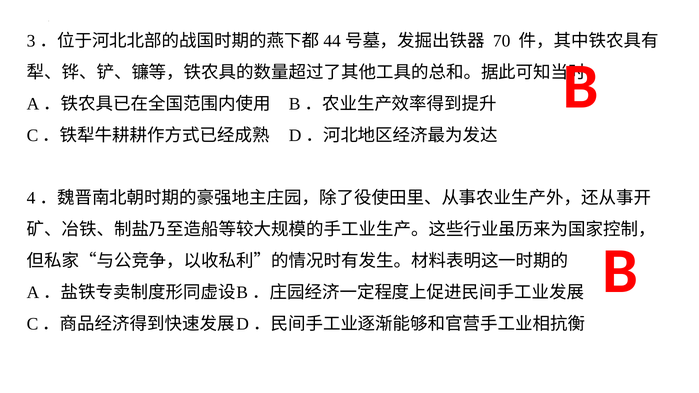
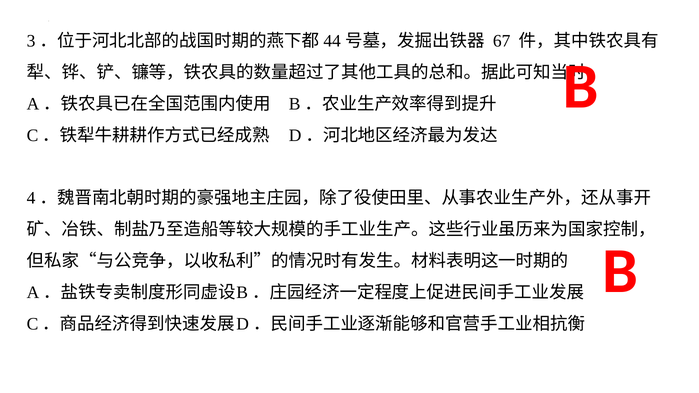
70: 70 -> 67 (502, 41)
